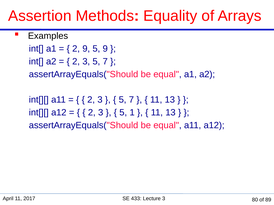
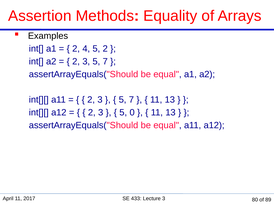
2 9: 9 -> 4 (86, 49)
5 9: 9 -> 2 (105, 49)
1: 1 -> 0 (132, 113)
